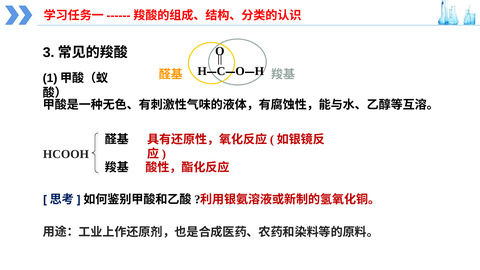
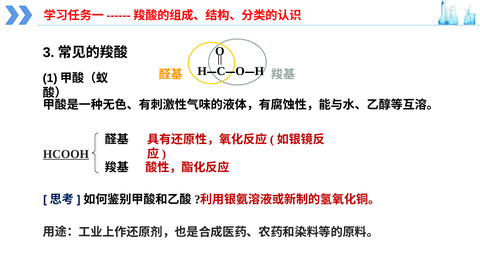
HCOOH underline: none -> present (66, 154)
